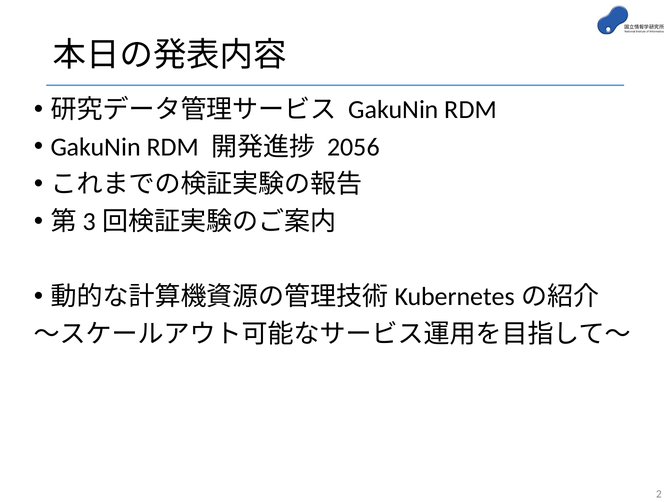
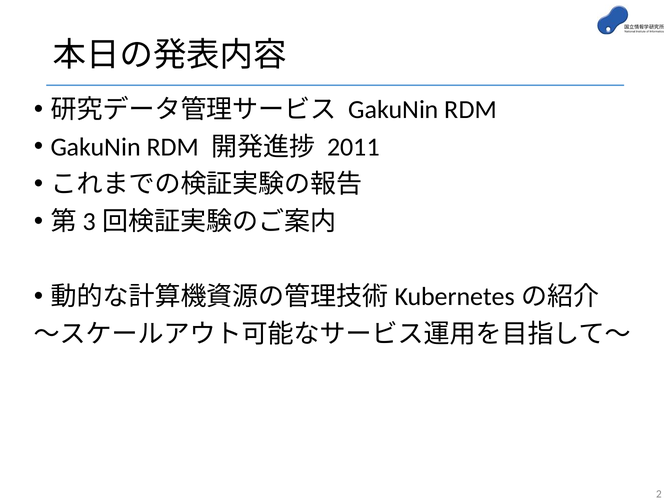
2056: 2056 -> 2011 (353, 147)
